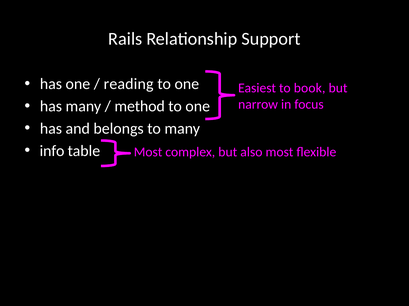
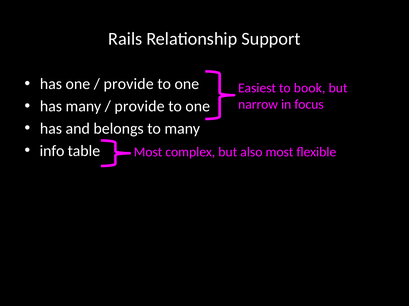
reading: reading -> provide (129, 84)
method: method -> provide (140, 107)
